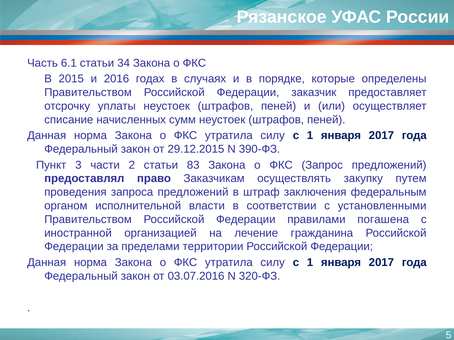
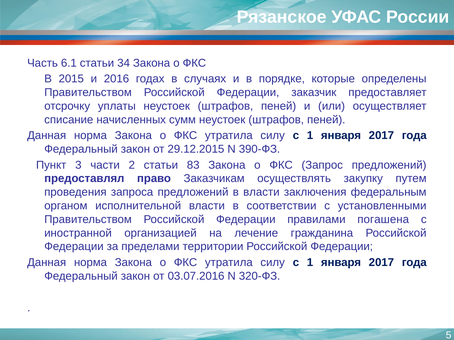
в штраф: штраф -> власти (261, 192)
